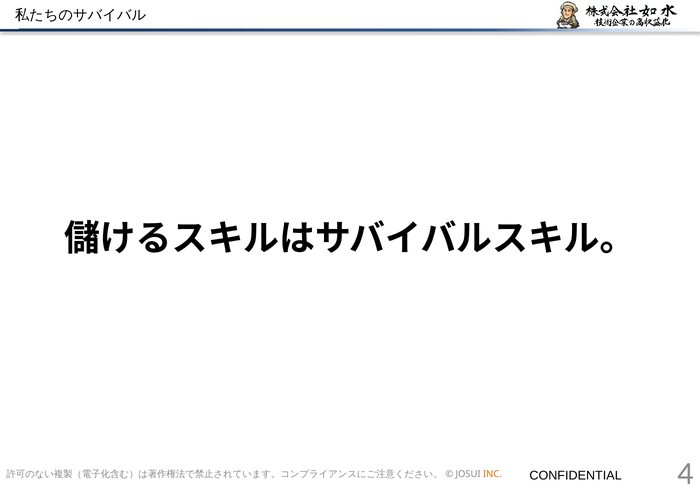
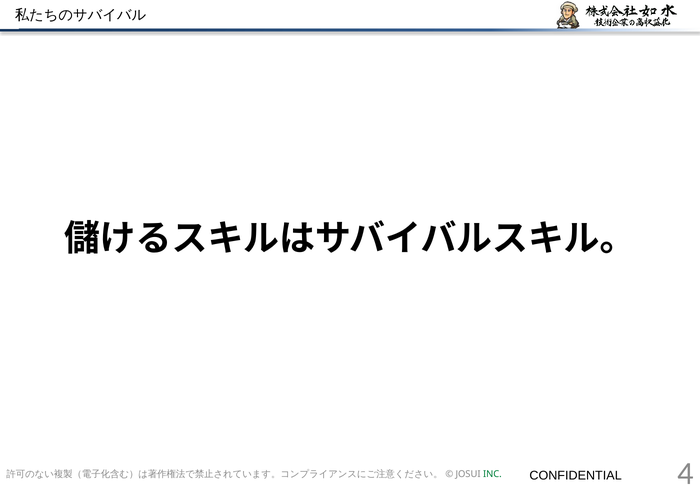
INC colour: orange -> green (492, 474)
